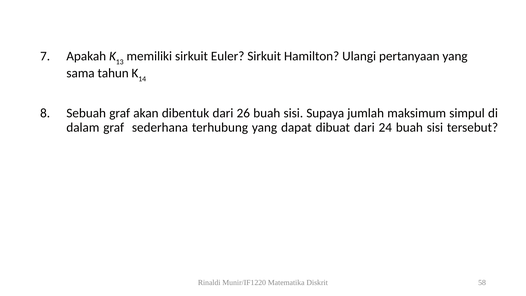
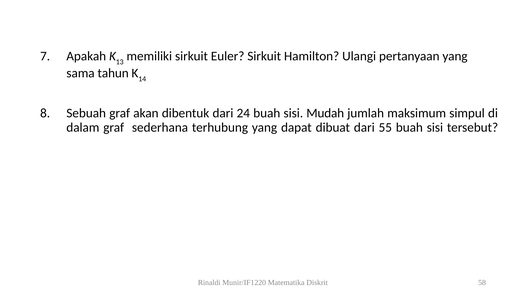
26: 26 -> 24 (243, 113)
Supaya: Supaya -> Mudah (325, 113)
24: 24 -> 55 (385, 127)
